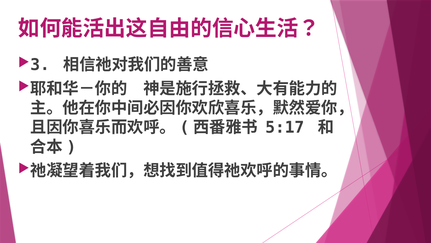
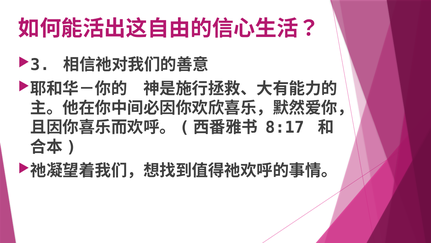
5:17: 5:17 -> 8:17 (285, 127)
